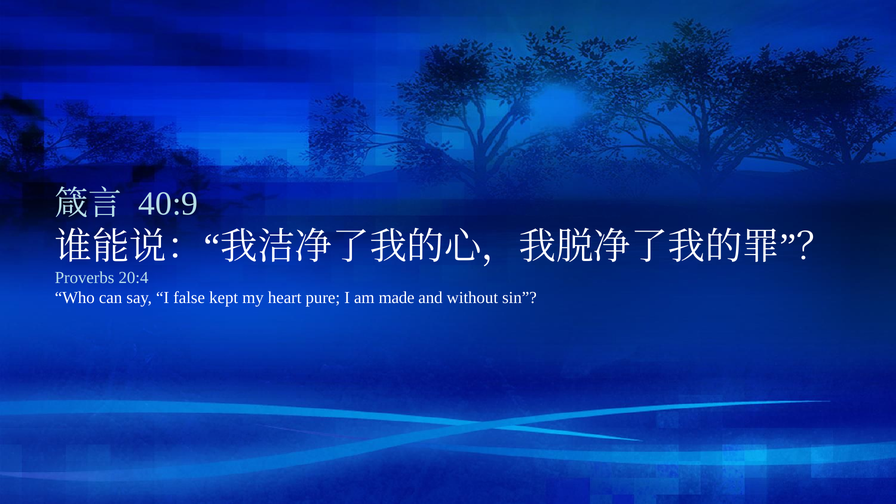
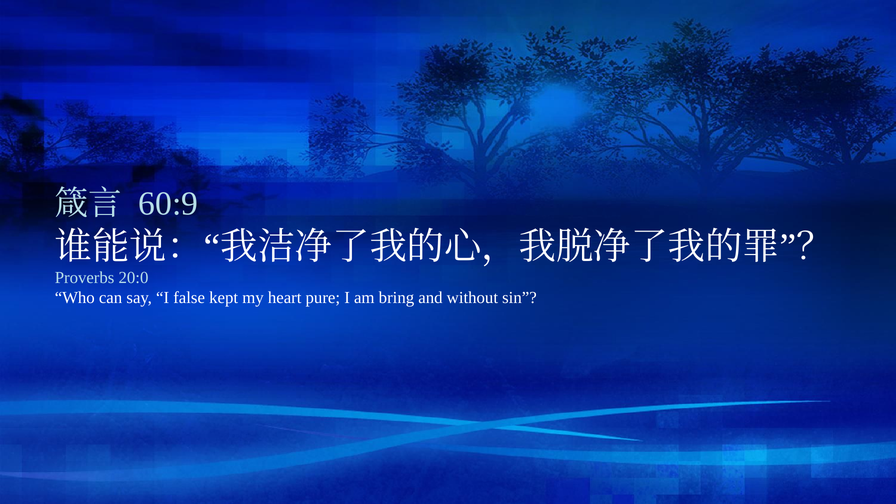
40:9: 40:9 -> 60:9 (168, 204)
20:4: 20:4 -> 20:0 (133, 278)
made: made -> bring (396, 298)
